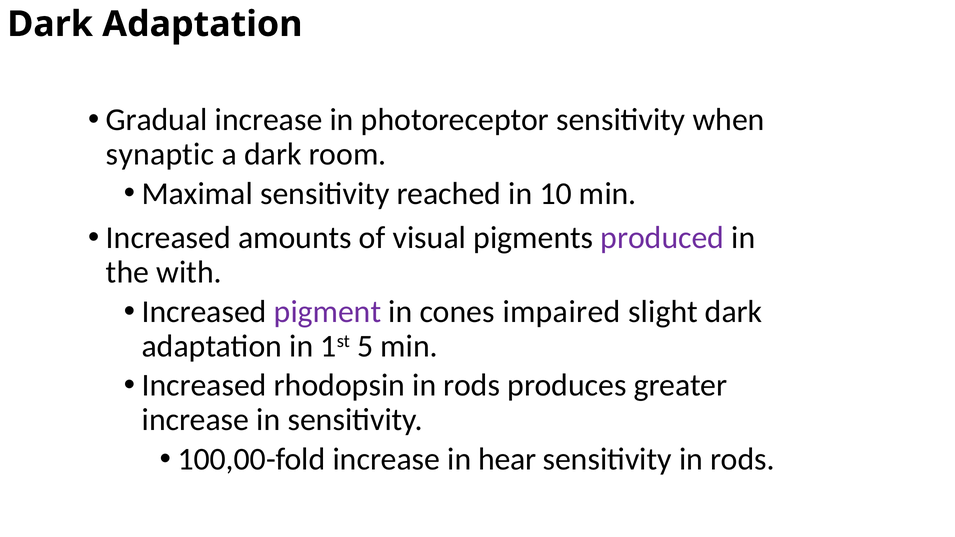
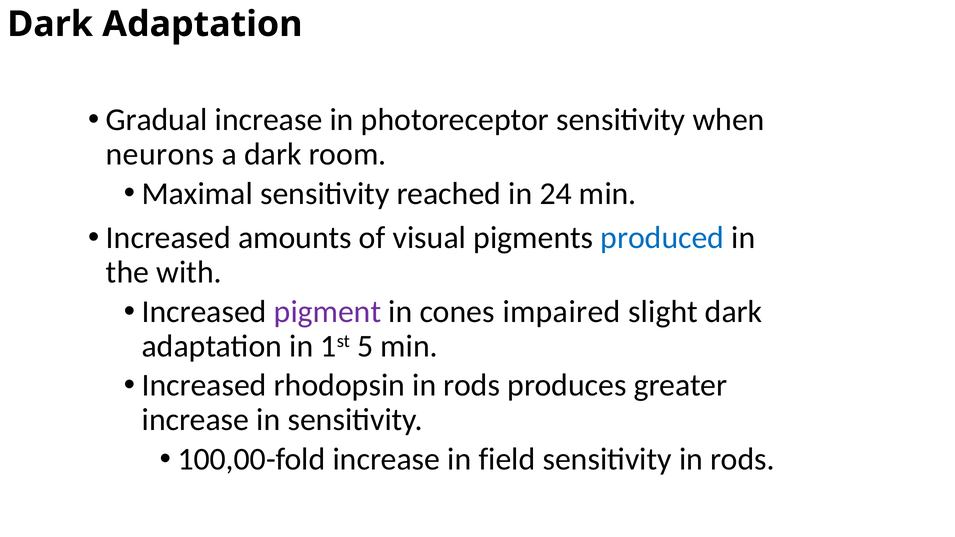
synaptic: synaptic -> neurons (160, 154)
10: 10 -> 24 (556, 194)
produced colour: purple -> blue (662, 238)
hear: hear -> field (507, 459)
